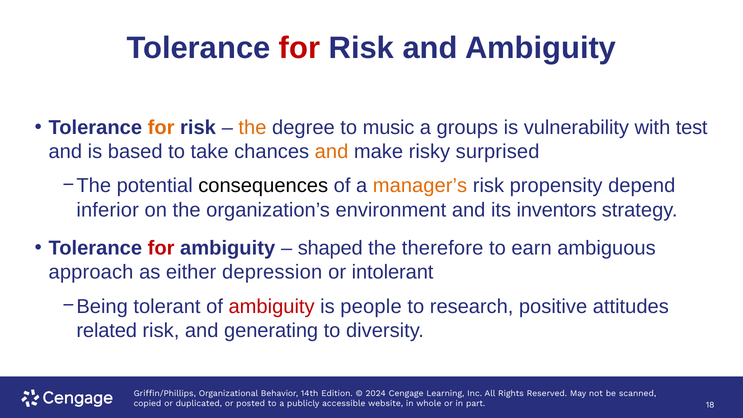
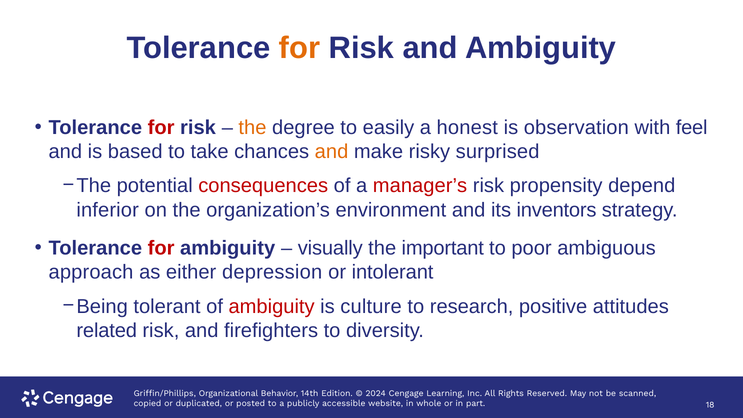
for colour: red -> orange (300, 48)
for colour: orange -> red (161, 128)
music: music -> easily (388, 128)
groups: groups -> honest (467, 128)
vulnerability: vulnerability -> observation (576, 128)
test: test -> feel (692, 128)
consequences colour: black -> red (263, 186)
manager’s colour: orange -> red (420, 186)
shaped: shaped -> visually (330, 248)
therefore: therefore -> important (443, 248)
earn: earn -> poor (532, 248)
people: people -> culture (371, 306)
generating: generating -> firefighters (271, 330)
